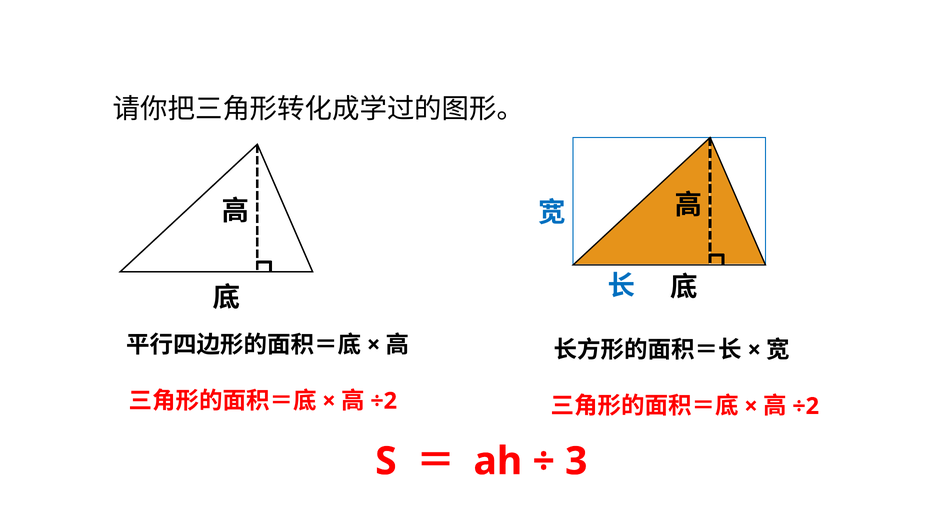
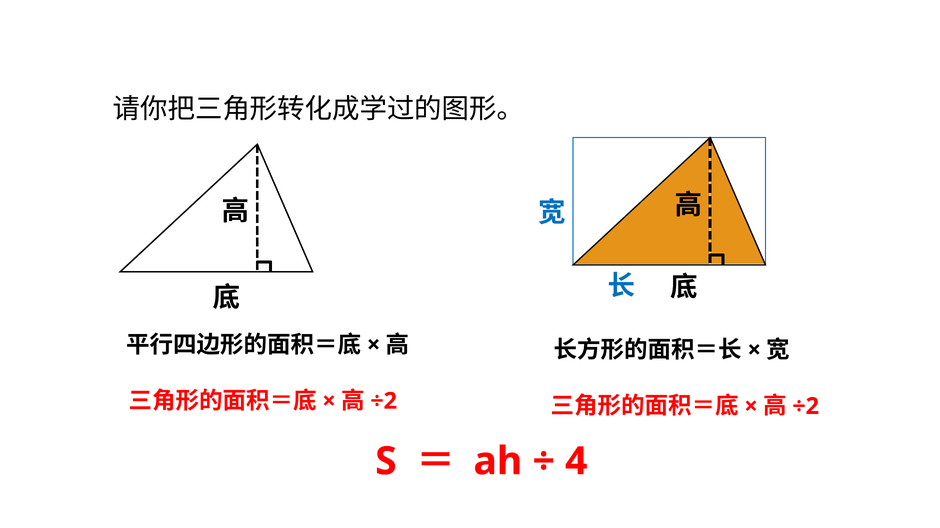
3: 3 -> 4 (576, 462)
